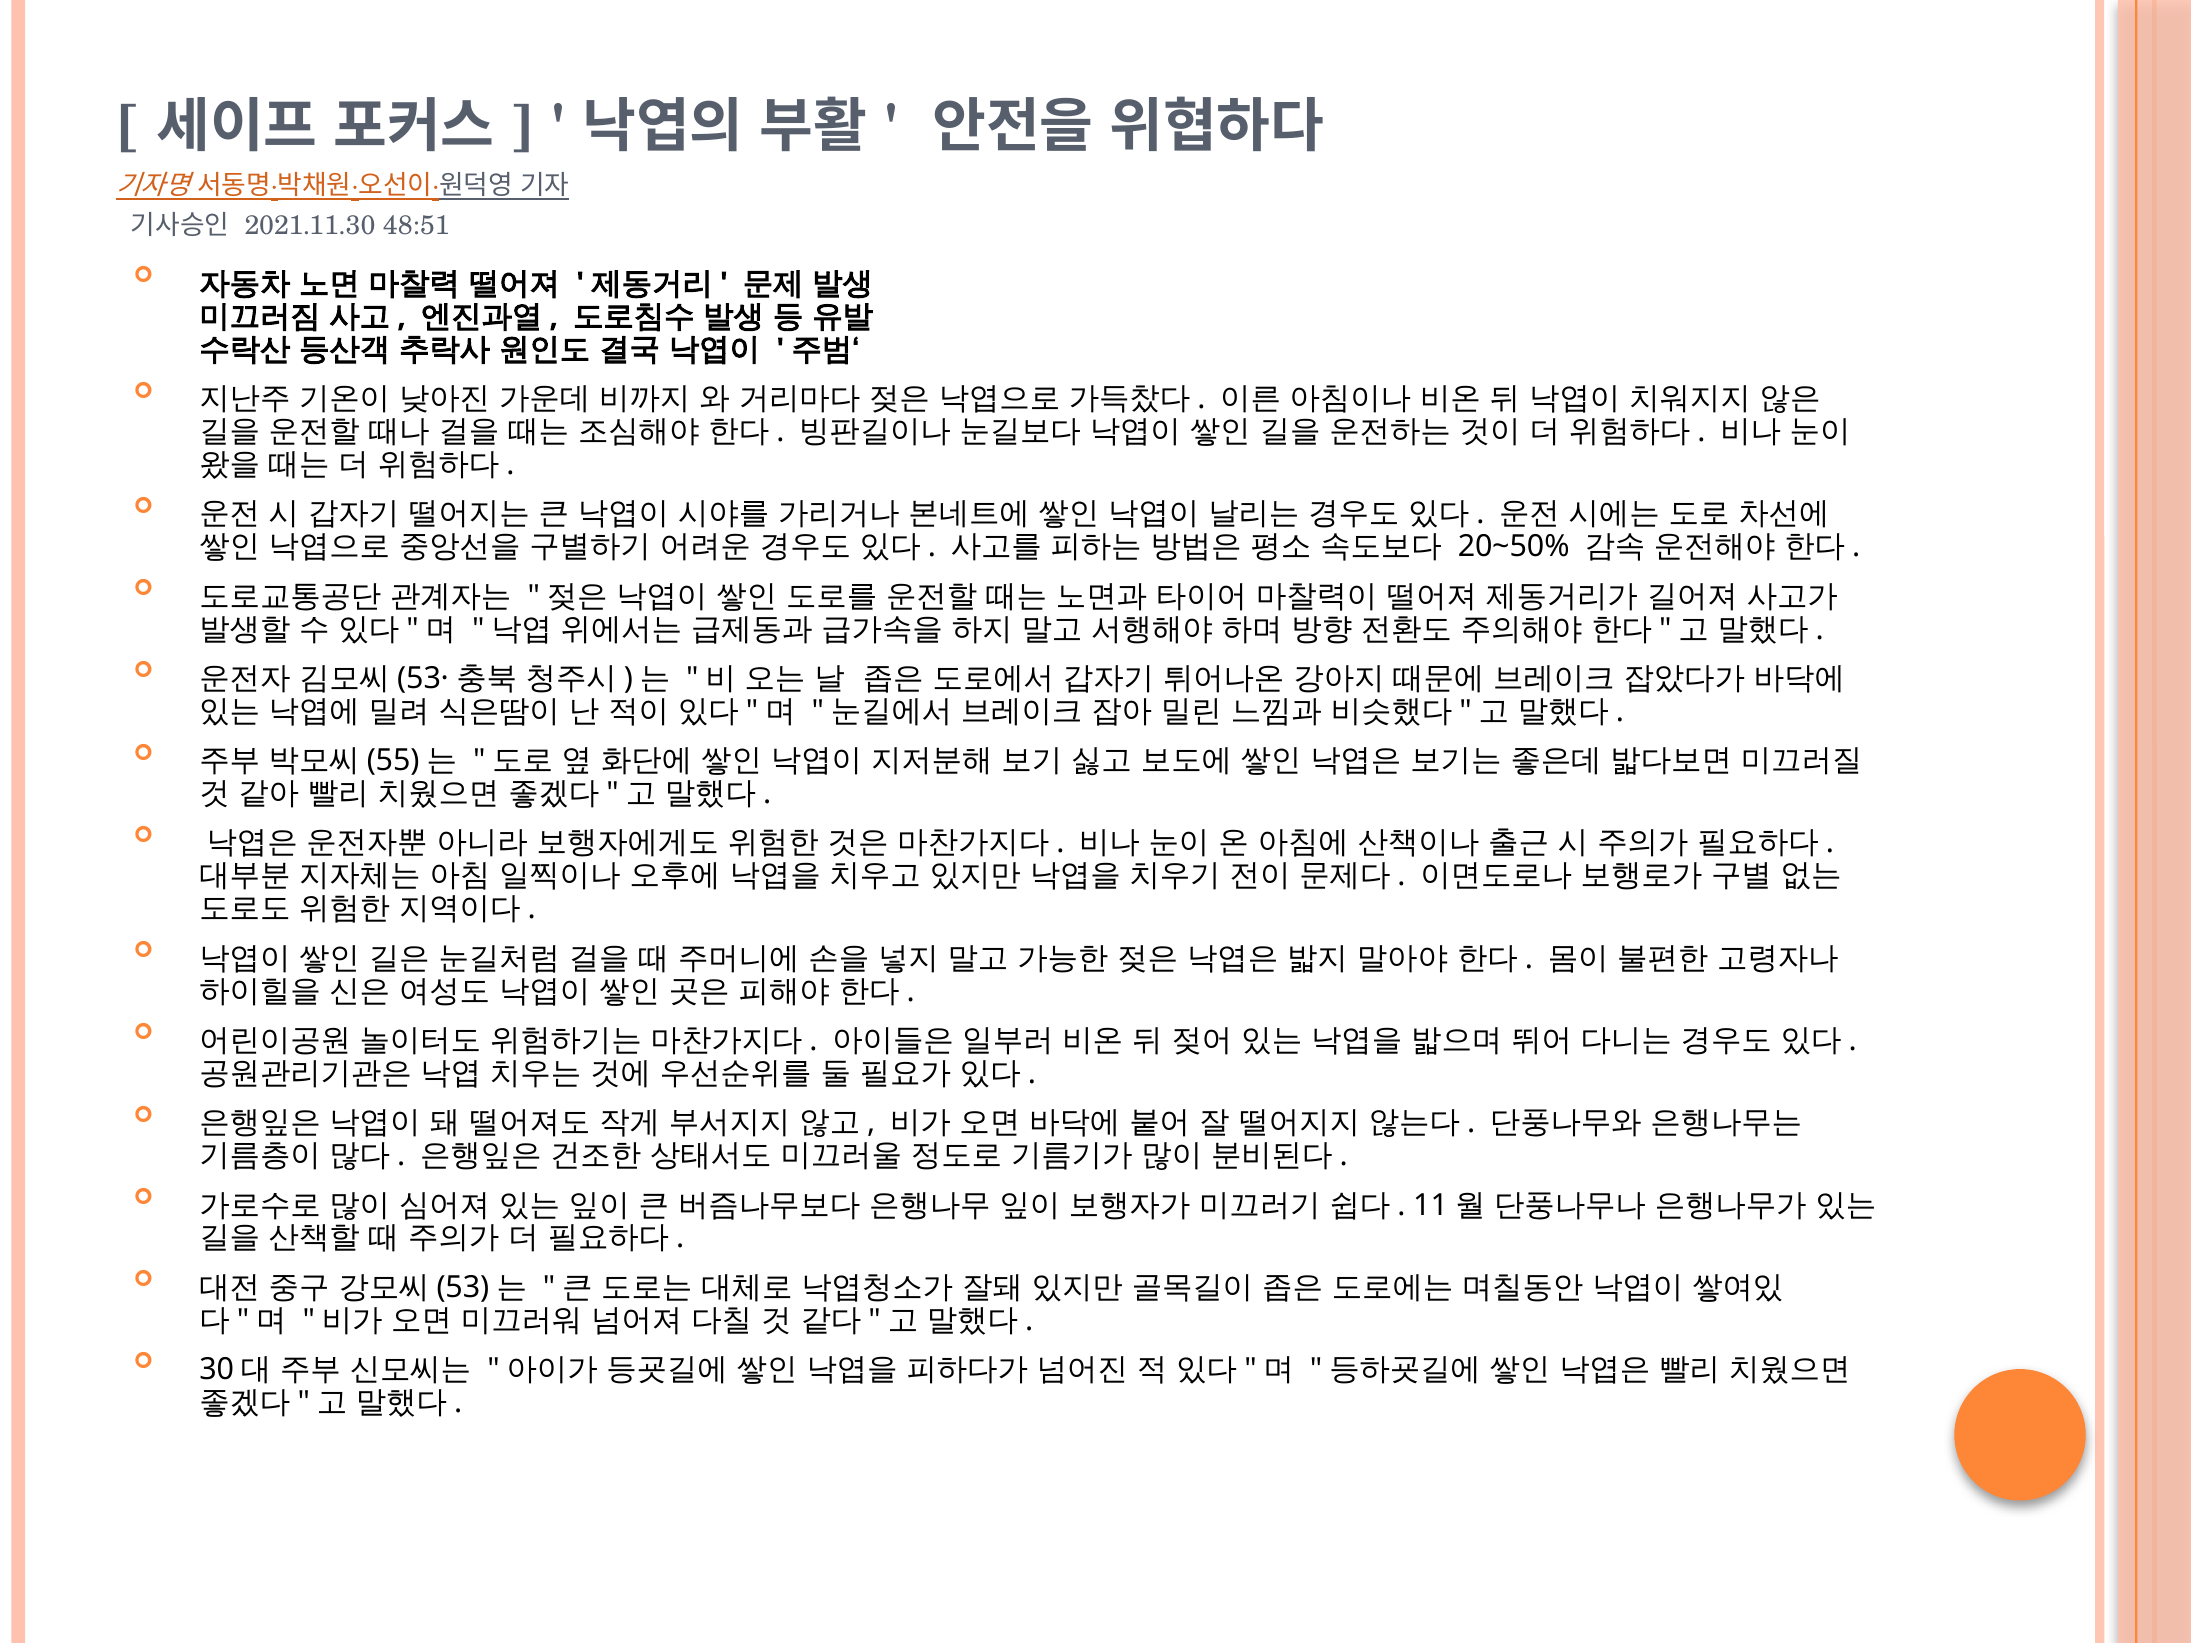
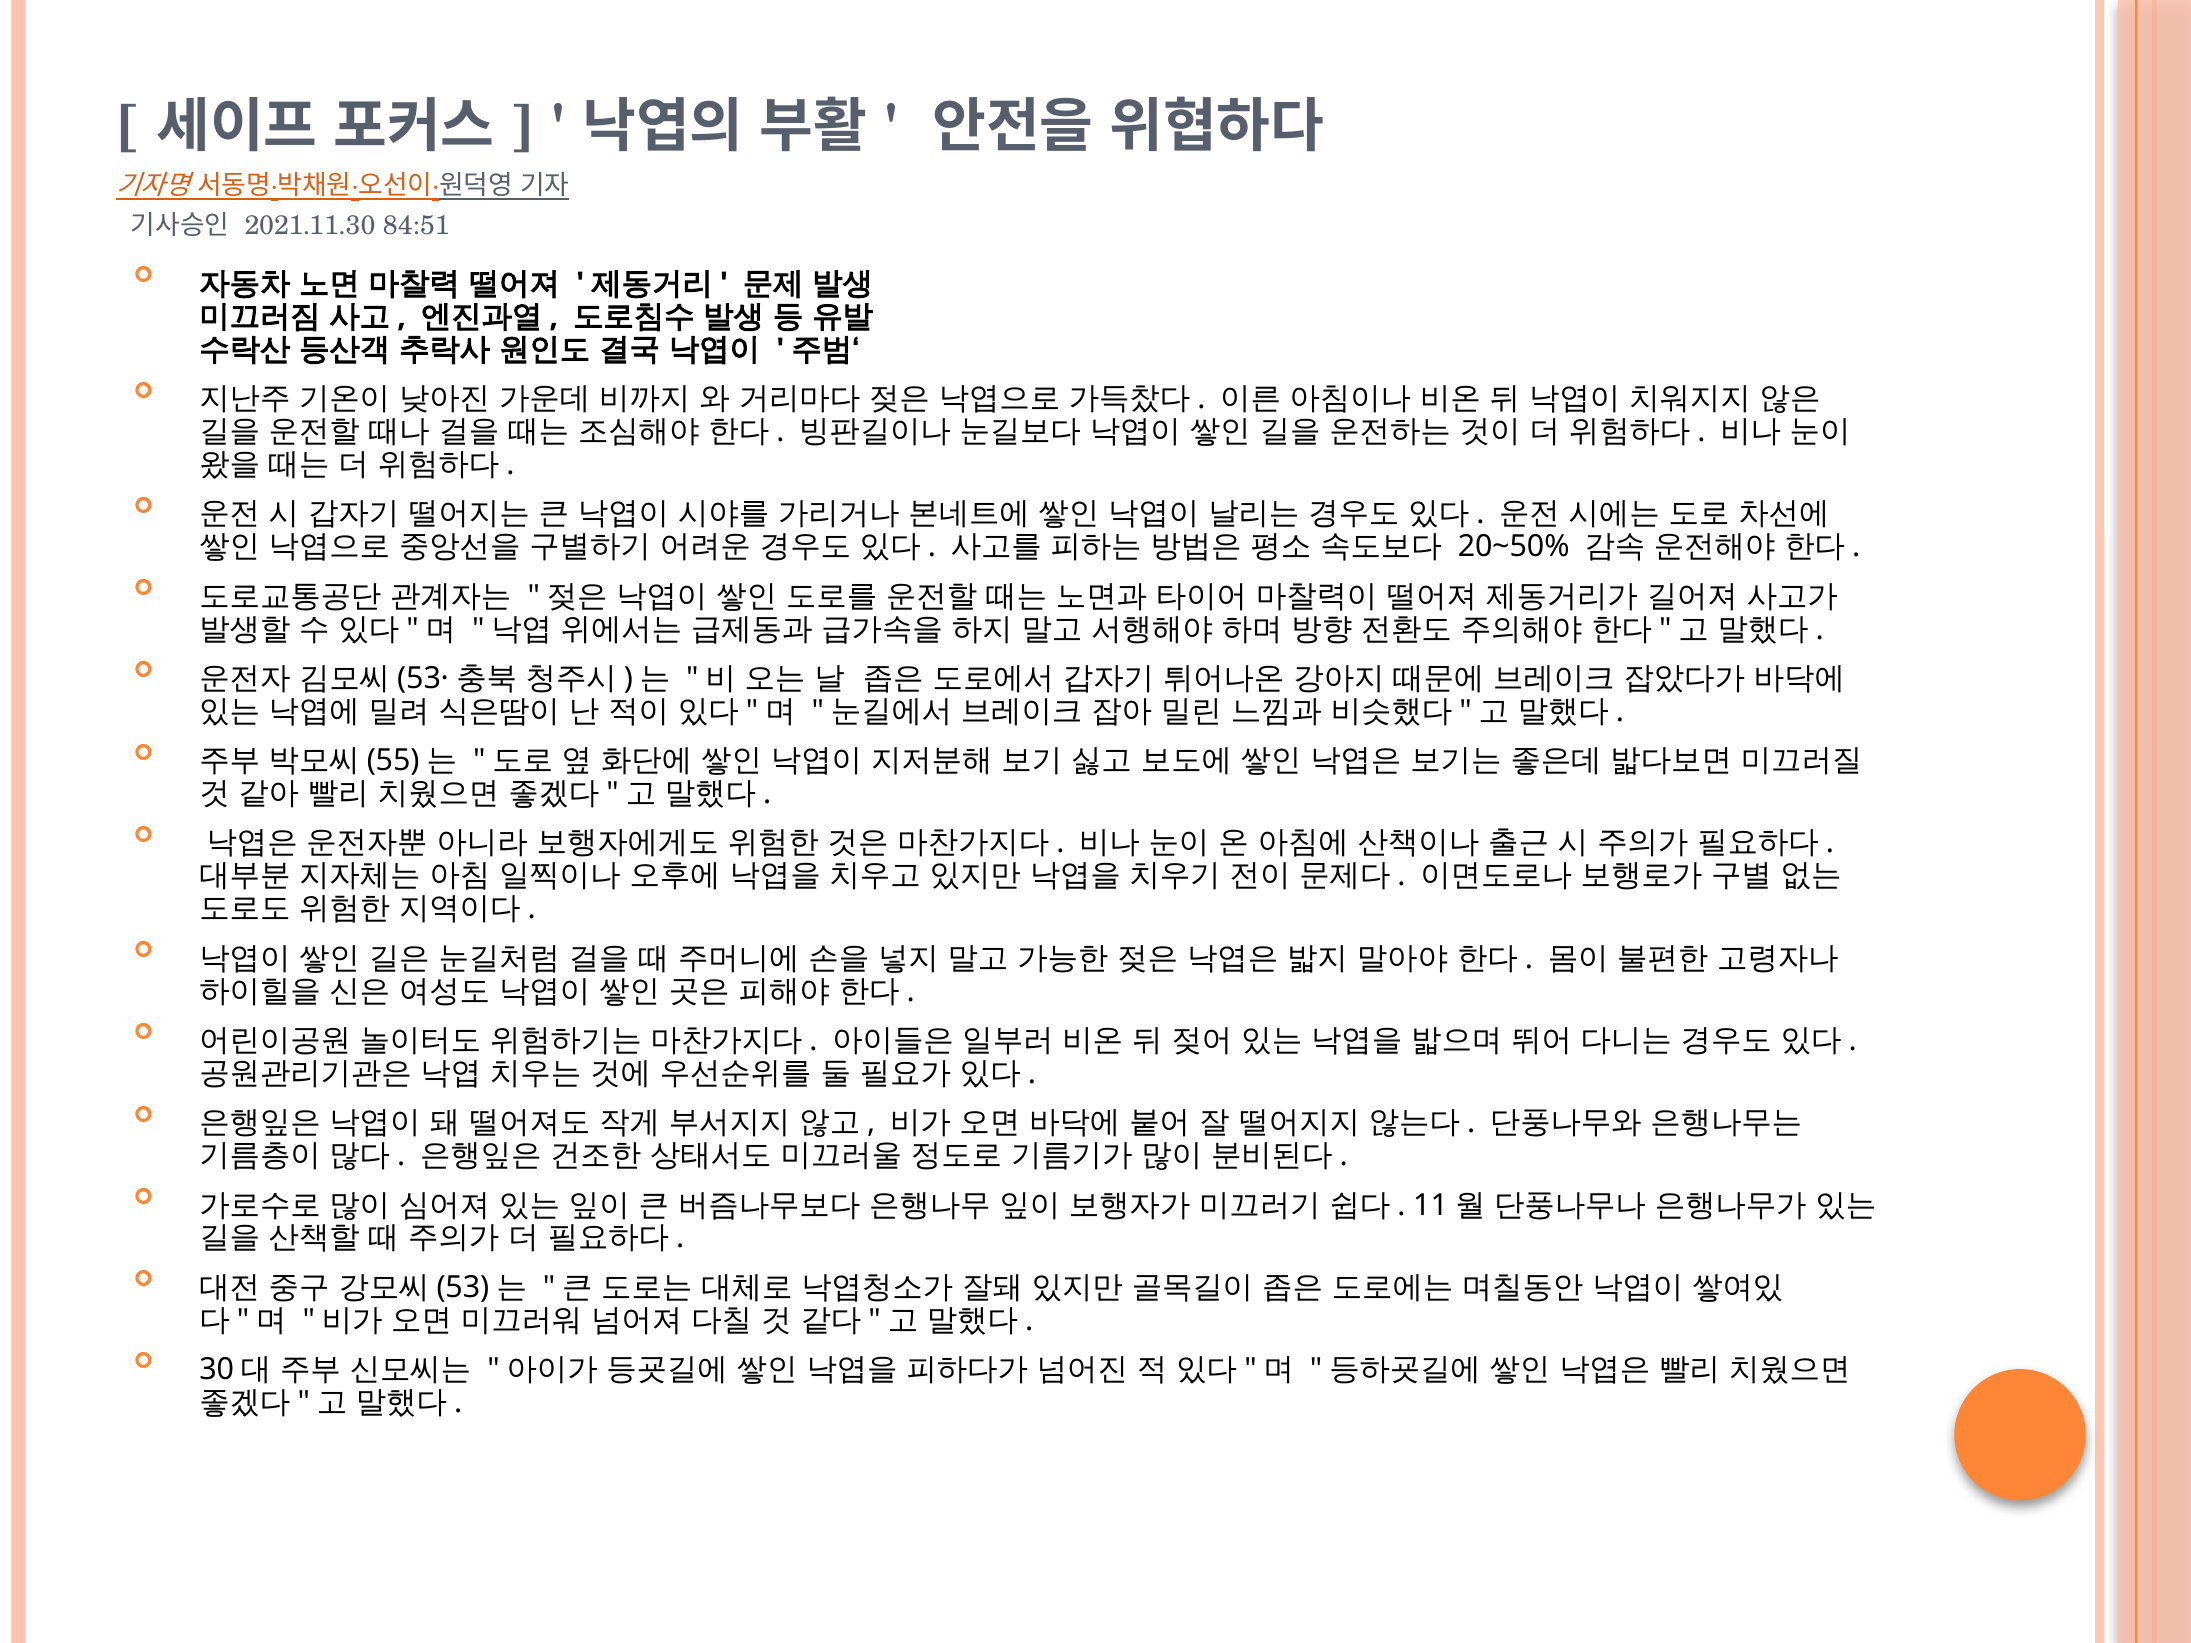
48:51: 48:51 -> 84:51 (416, 226)
